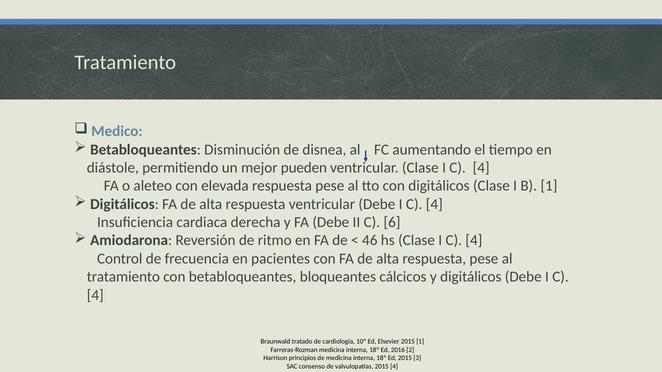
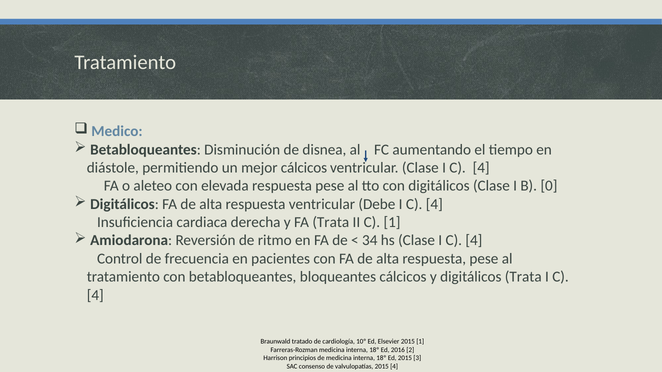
mejor pueden: pueden -> cálcicos (304, 168)
B 1: 1 -> 0 (549, 186)
FA Debe: Debe -> Trata (331, 223)
C 6: 6 -> 1 (392, 223)
46: 46 -> 34 (370, 241)
digitálicos Debe: Debe -> Trata (523, 277)
